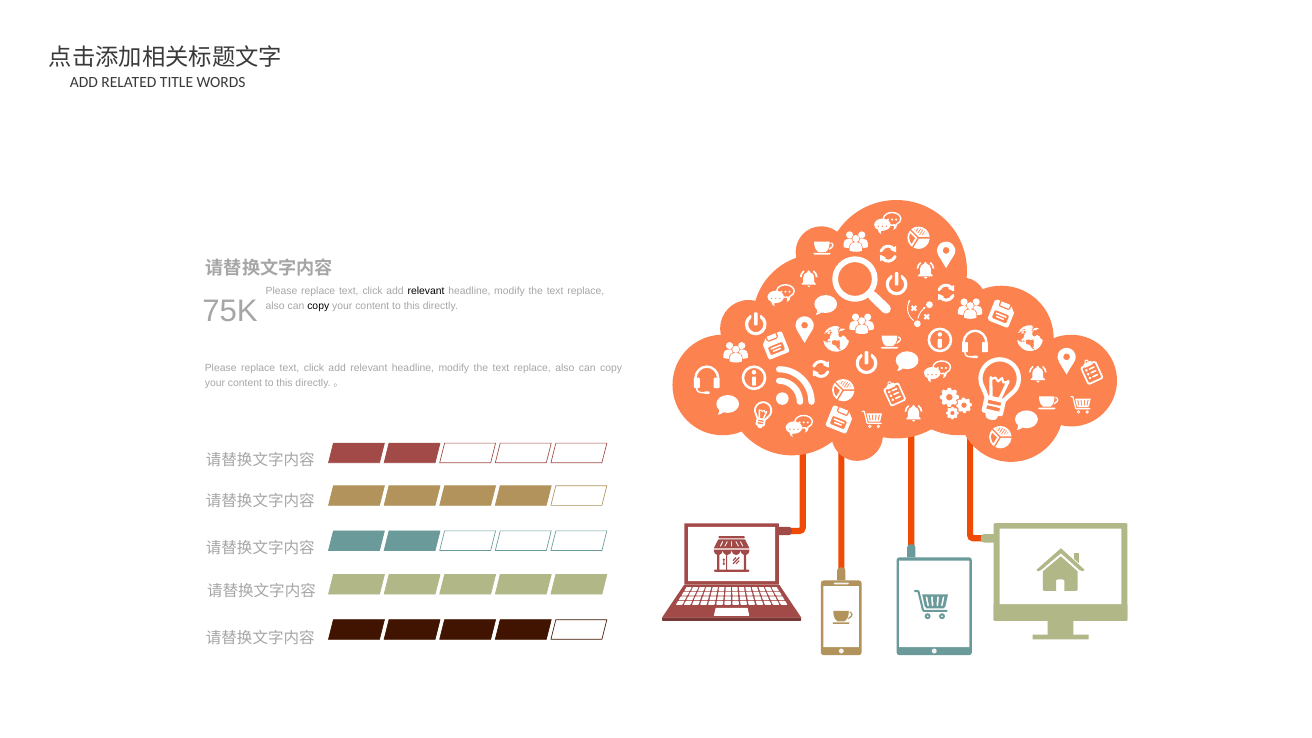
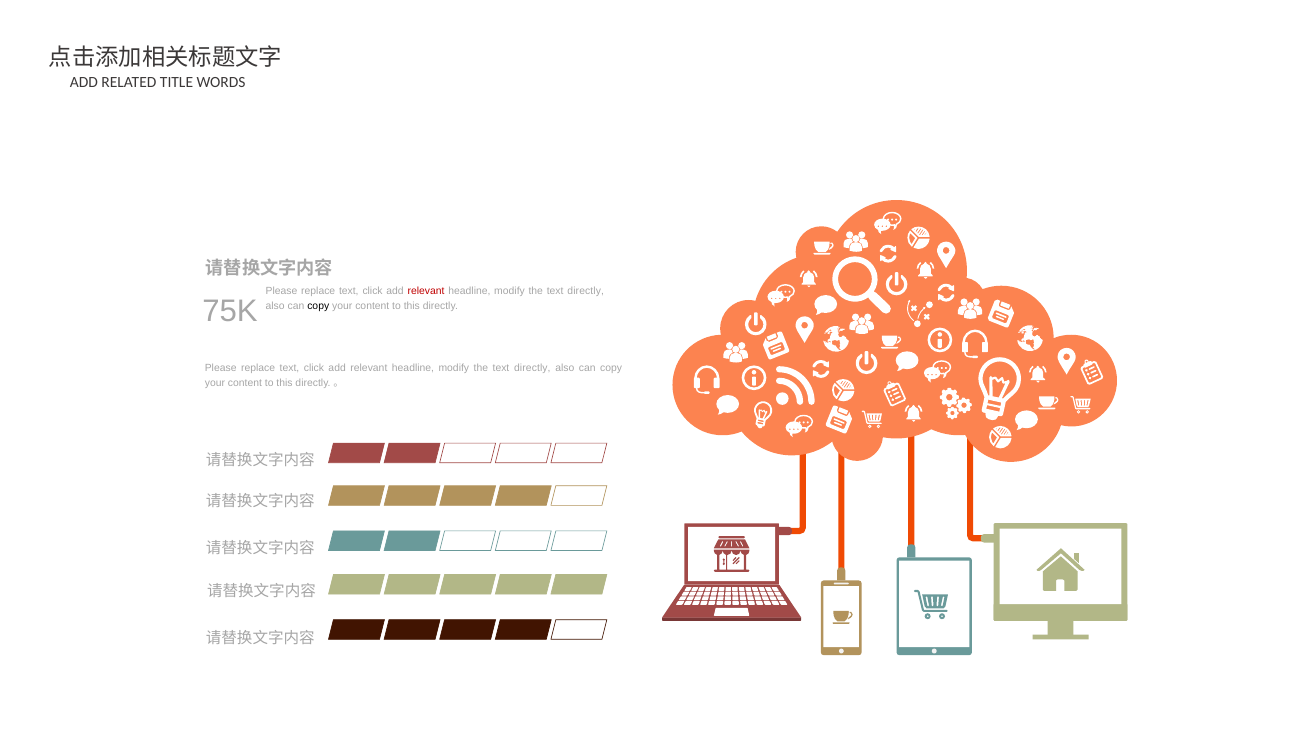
relevant colour: black -> red (426, 291)
replace: replace -> directly (586, 291)
replace: replace -> directly (532, 368)
